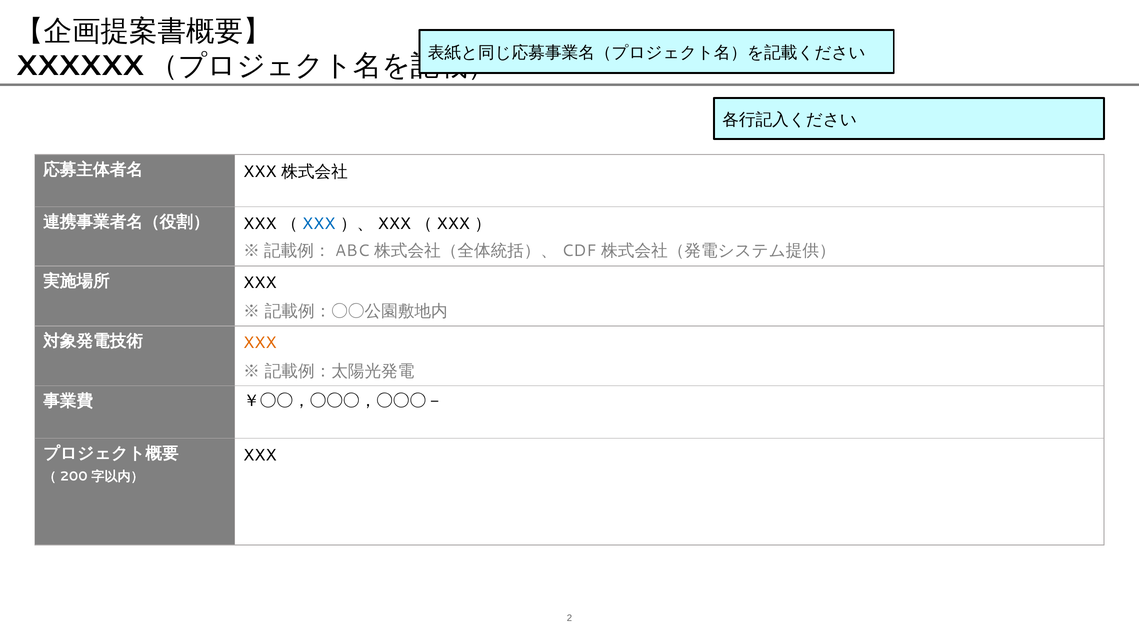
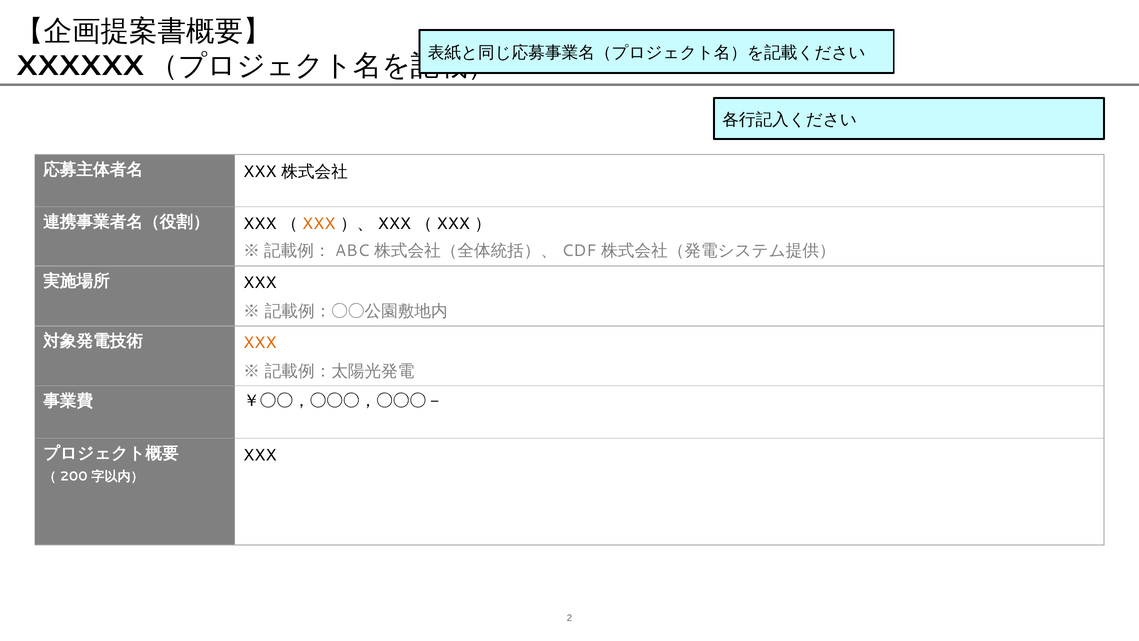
XXX colour: blue -> orange (319, 224)
